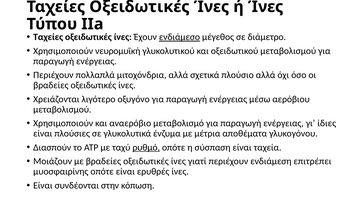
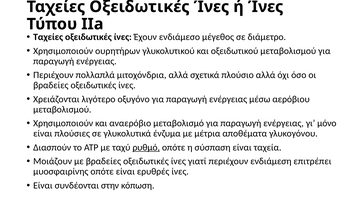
ενδιάμεσο underline: present -> none (179, 37)
νευρομυϊκή: νευρομυϊκή -> ουρητήρων (118, 51)
ίδιες: ίδιες -> μόνο (327, 123)
